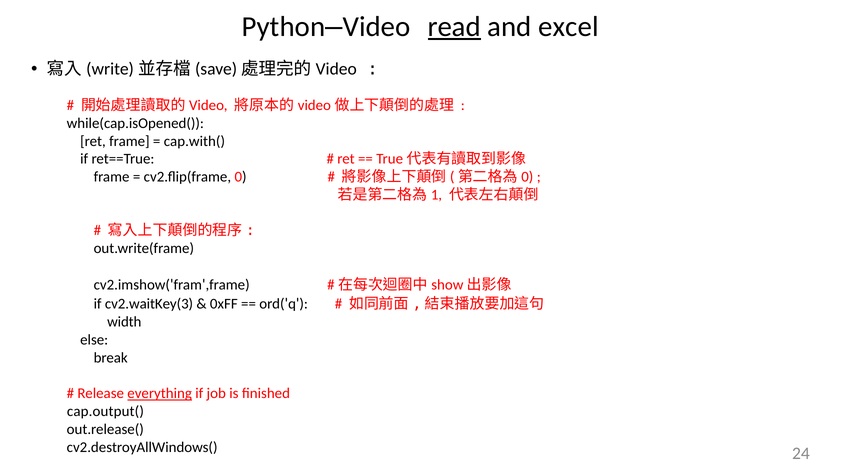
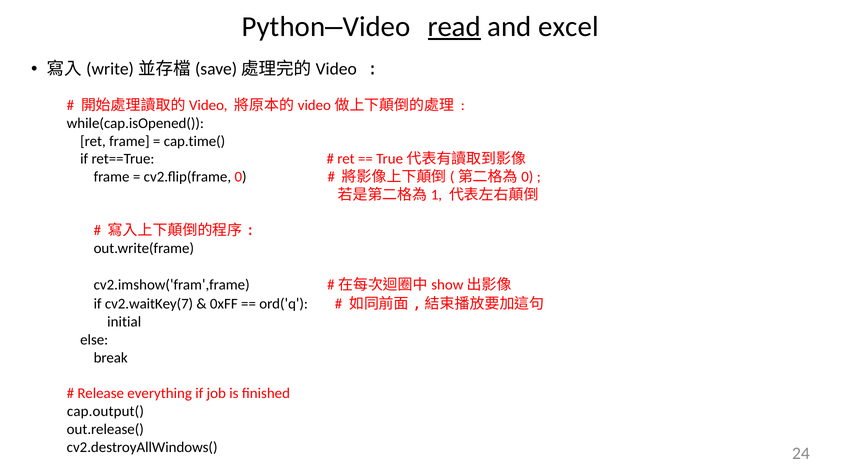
cap.with(: cap.with( -> cap.time( (194, 141)
cv2.waitKey(3: cv2.waitKey(3 -> cv2.waitKey(7 (149, 304)
width: width -> initial (124, 322)
everything underline: present -> none (160, 394)
